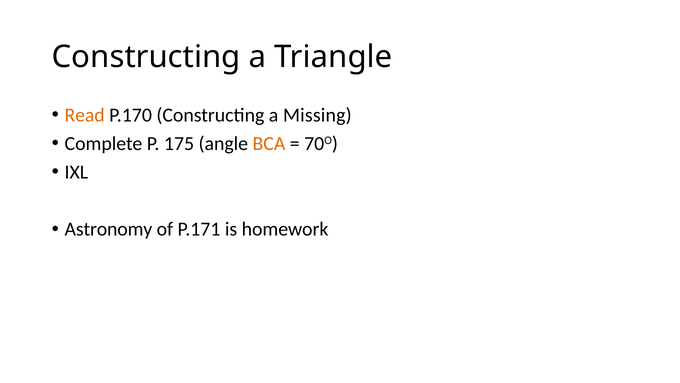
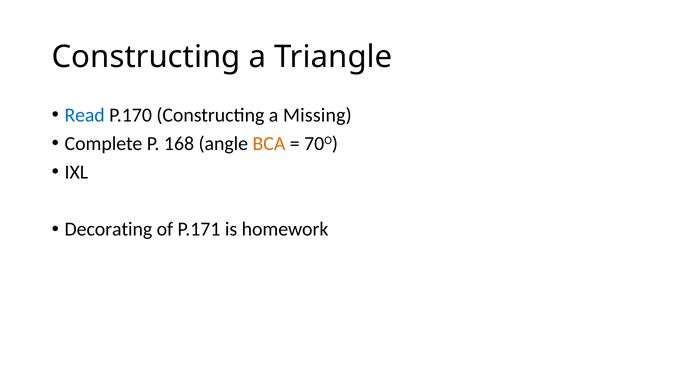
Read colour: orange -> blue (85, 115)
175: 175 -> 168 (179, 143)
Astronomy: Astronomy -> Decorating (108, 229)
